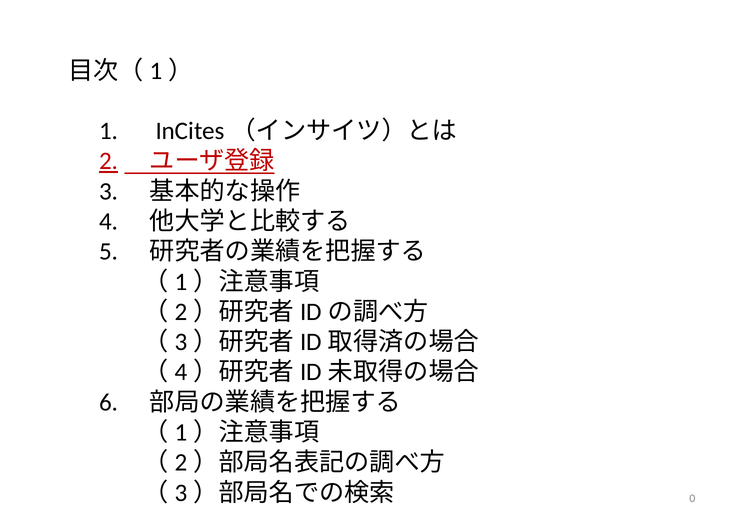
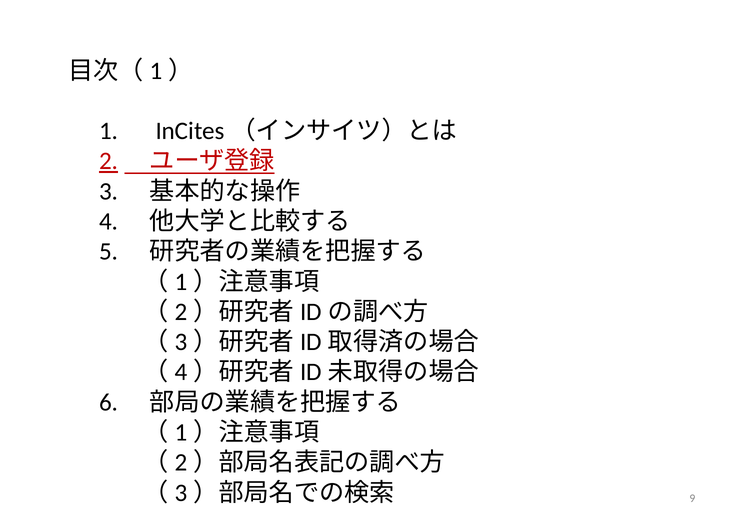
0: 0 -> 9 (692, 498)
